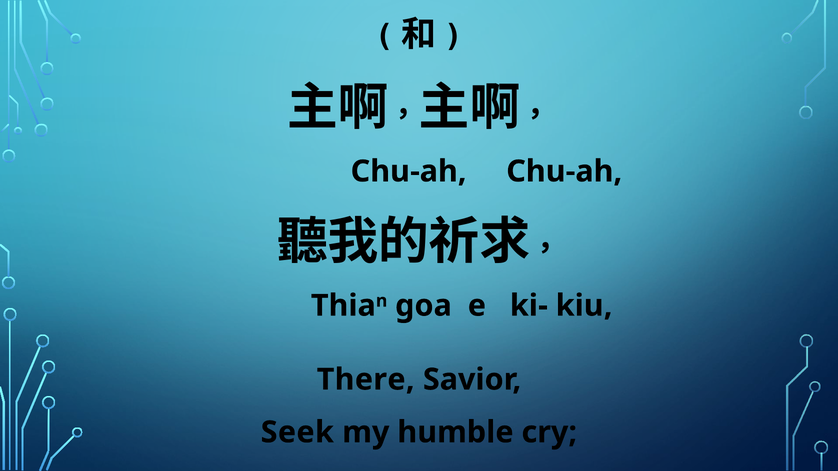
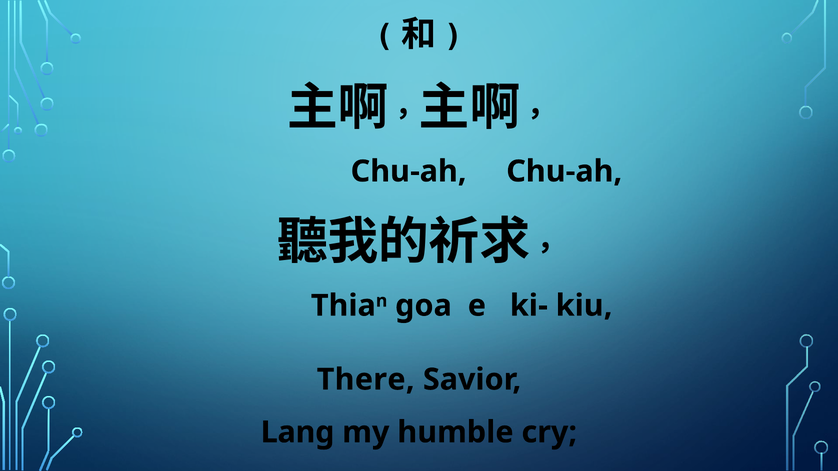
Seek: Seek -> Lang (298, 433)
